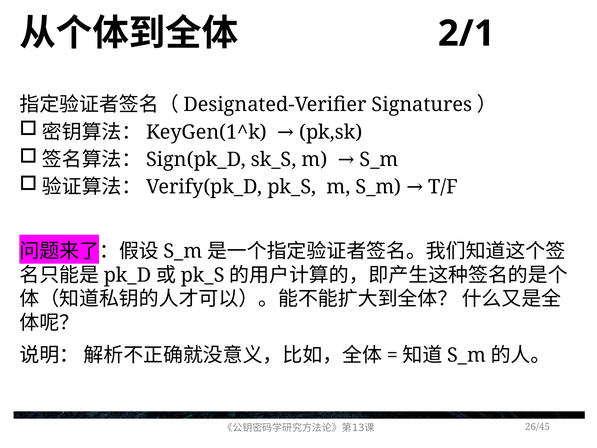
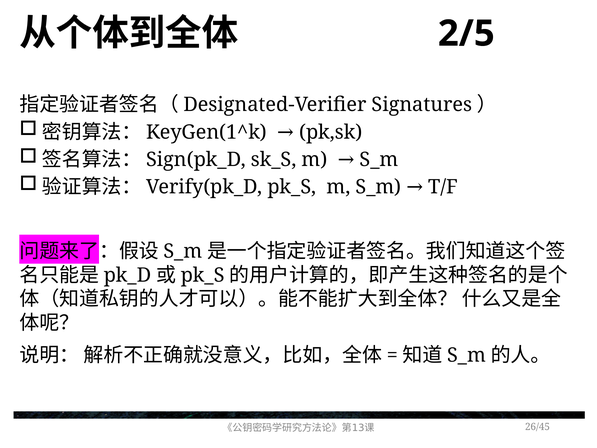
2/1: 2/1 -> 2/5 (466, 34)
